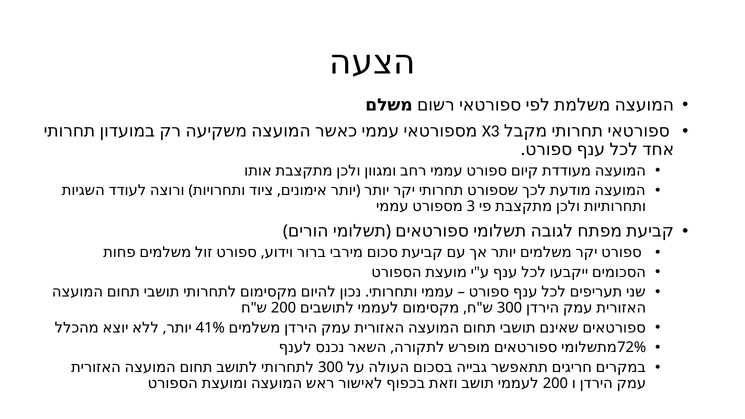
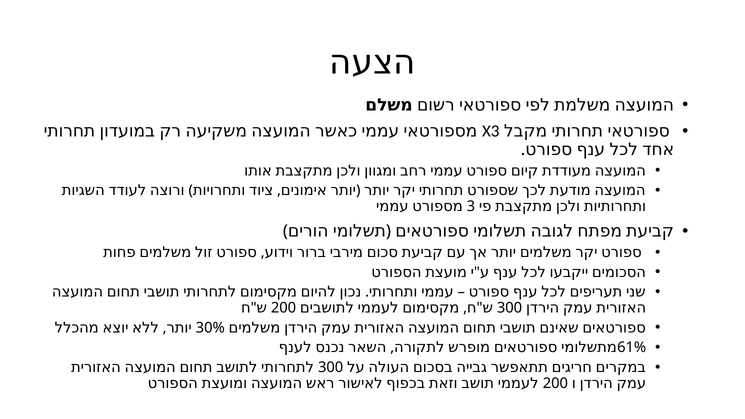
41%: 41% -> 30% (210, 328)
72%: 72% -> 61% (632, 348)
